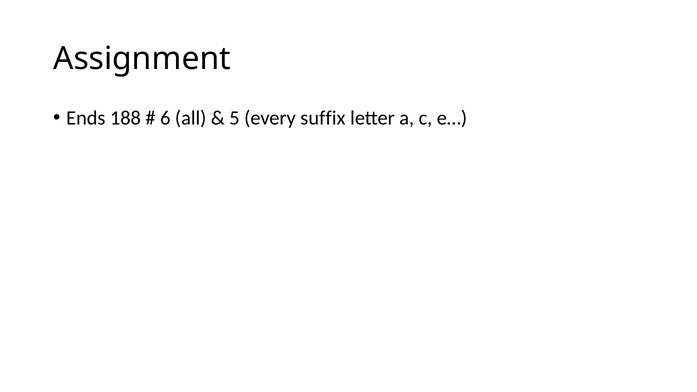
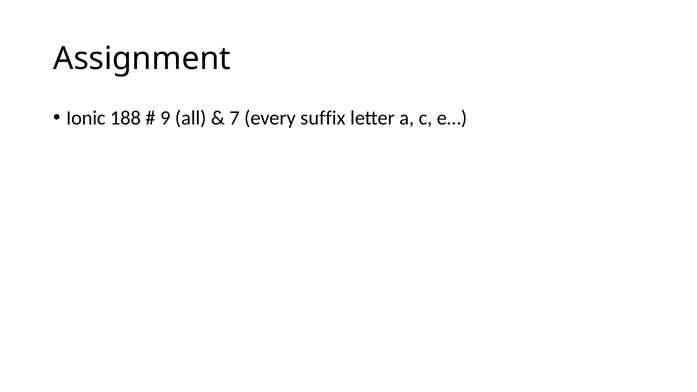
Ends: Ends -> Ionic (86, 118)
6: 6 -> 9 (165, 118)
5: 5 -> 7 (234, 118)
